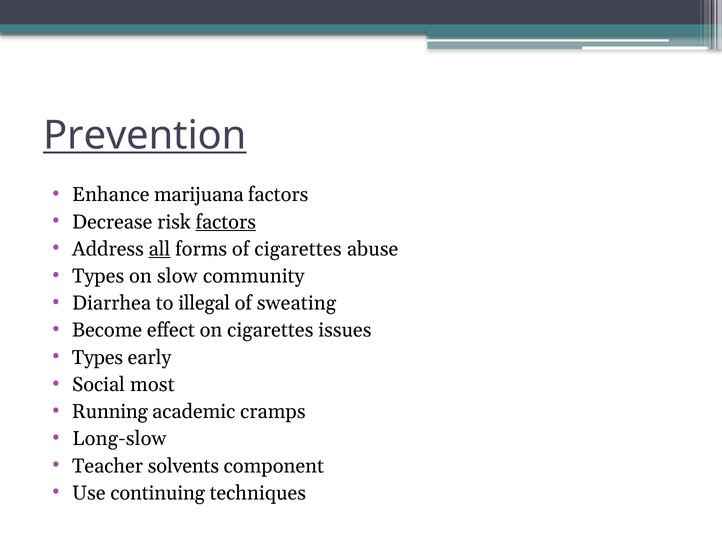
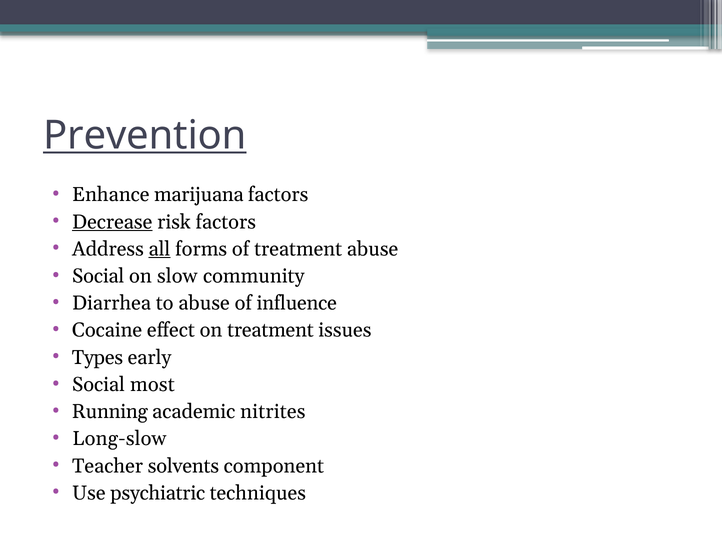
Decrease underline: none -> present (112, 222)
factors underline: present -> none (226, 222)
of cigarettes: cigarettes -> treatment (298, 249)
Types: Types -> Social (98, 276)
to illegal: illegal -> abuse (204, 303)
sweating: sweating -> influence (297, 303)
Become: Become -> Cocaine (107, 330)
on cigarettes: cigarettes -> treatment (270, 330)
cramps: cramps -> nitrites (273, 411)
continuing: continuing -> psychiatric (158, 493)
